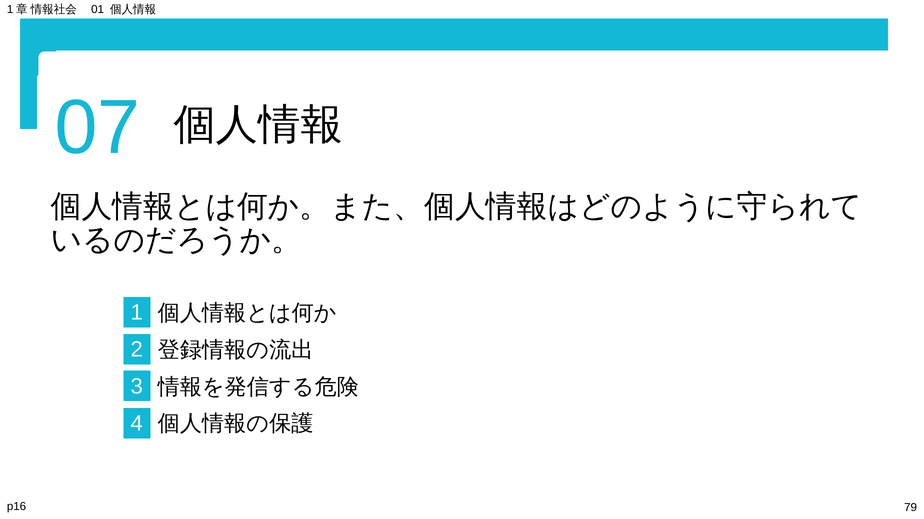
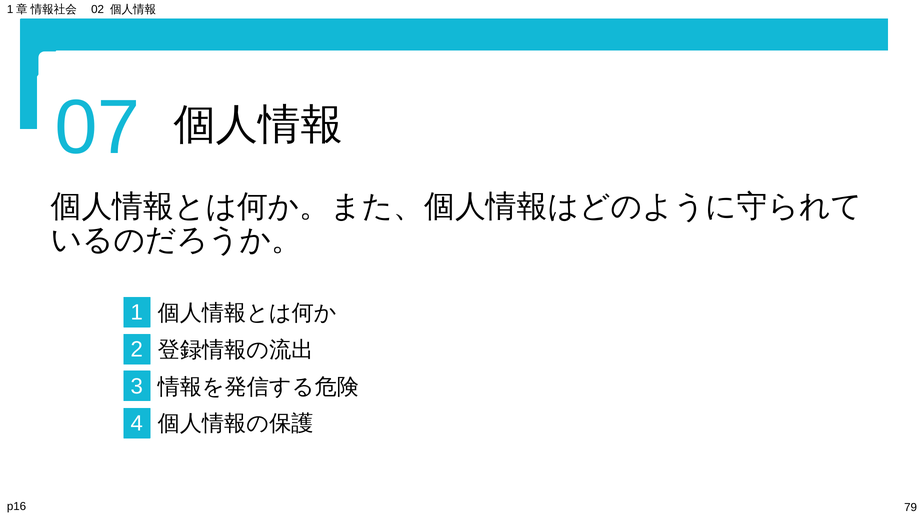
01: 01 -> 02 (98, 10)
